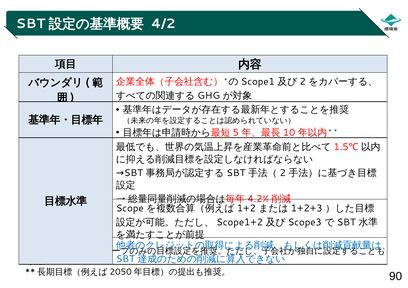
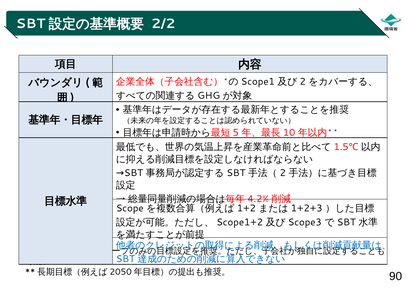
4/2: 4/2 -> 2/2 (163, 24)
